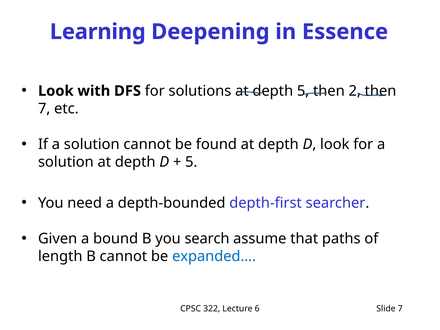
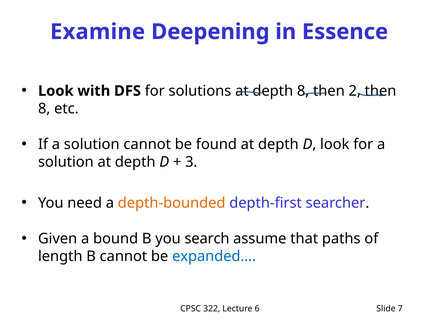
Learning: Learning -> Examine (98, 32)
depth 5: 5 -> 8 (303, 91)
7: 7 -> 8 (44, 109)
5: 5 -> 3 (191, 162)
depth-bounded colour: black -> orange (172, 203)
